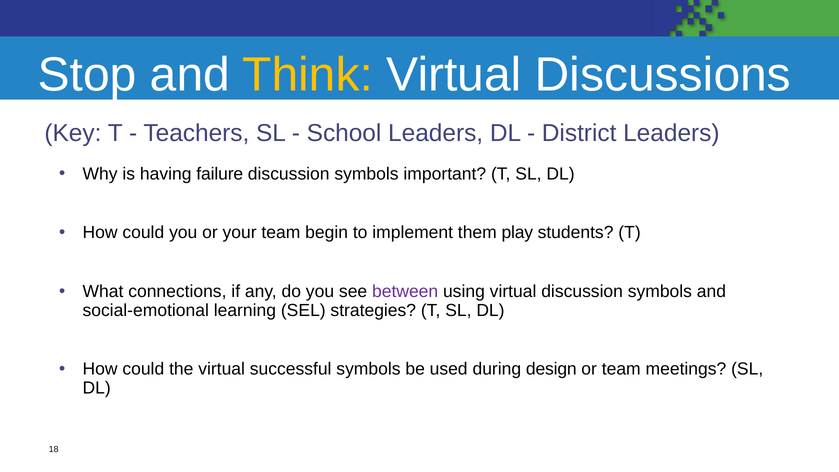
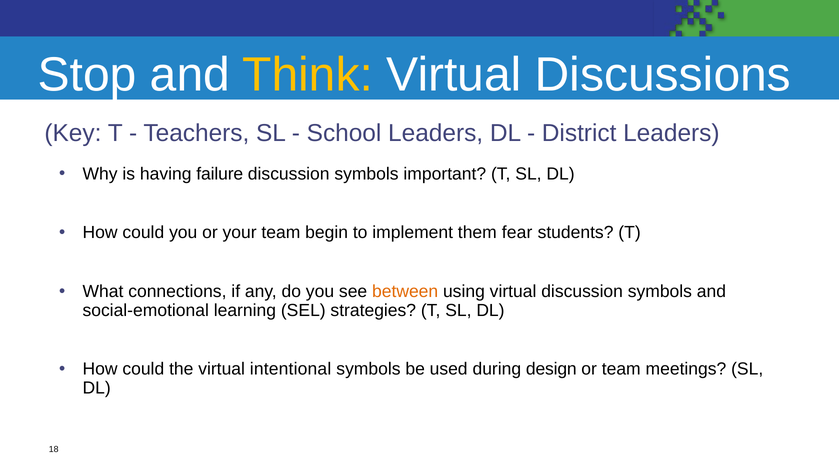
play: play -> fear (517, 233)
between colour: purple -> orange (405, 291)
successful: successful -> intentional (291, 369)
